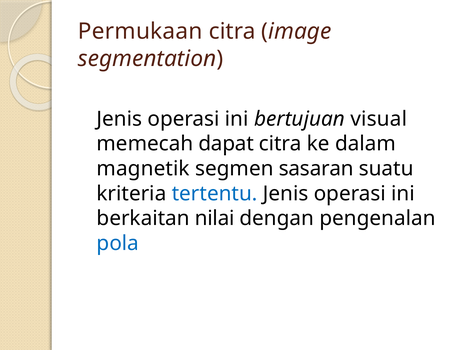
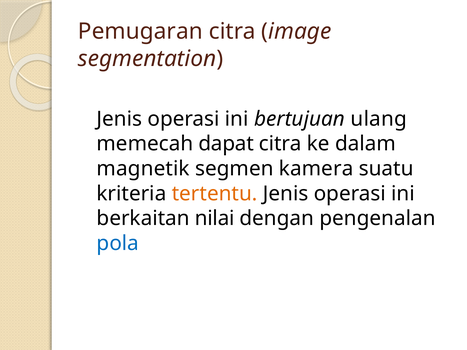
Permukaan: Permukaan -> Pemugaran (140, 32)
visual: visual -> ulang (379, 119)
sasaran: sasaran -> kamera (316, 169)
tertentu colour: blue -> orange (215, 194)
